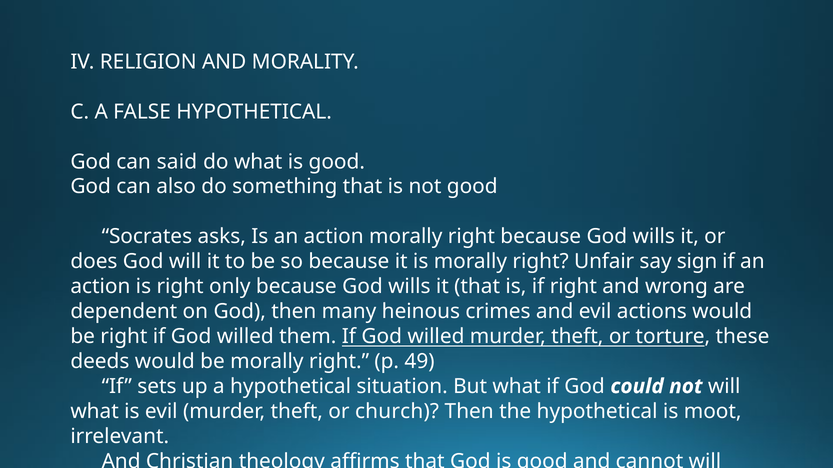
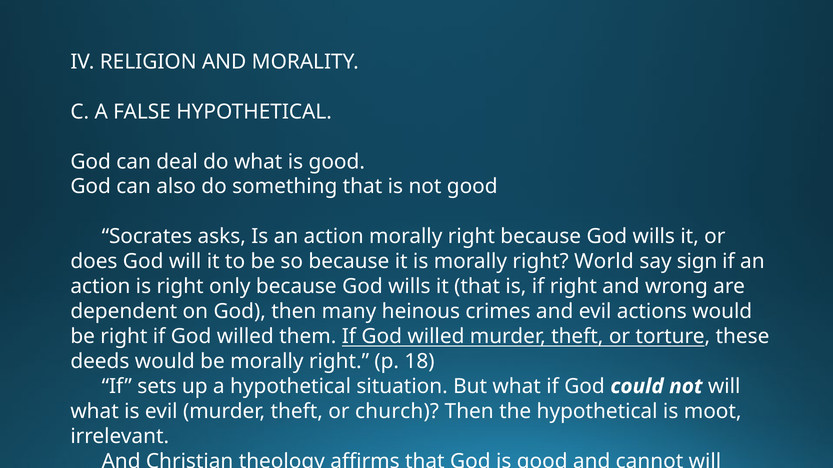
said: said -> deal (177, 162)
Unfair: Unfair -> World (604, 262)
49: 49 -> 18 (420, 362)
